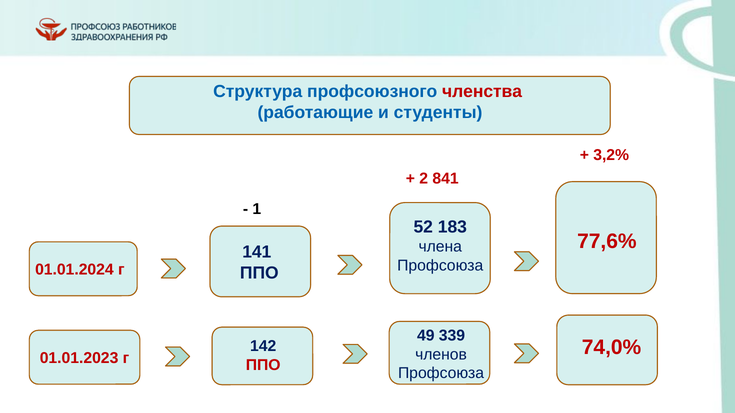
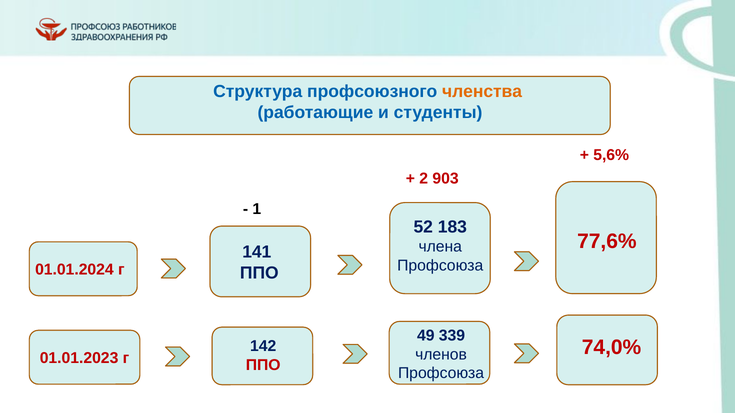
членства colour: red -> orange (482, 92)
3,2%: 3,2% -> 5,6% (611, 155)
841: 841 -> 903 (446, 179)
